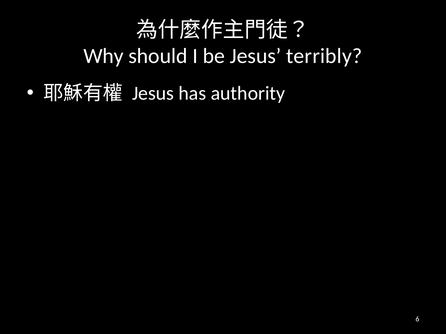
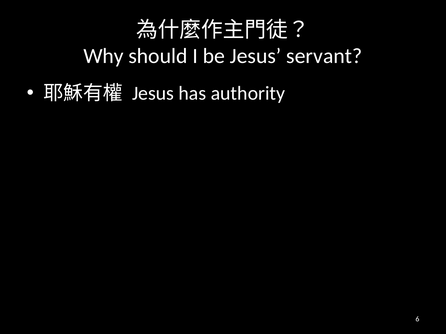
terribly: terribly -> servant (324, 56)
